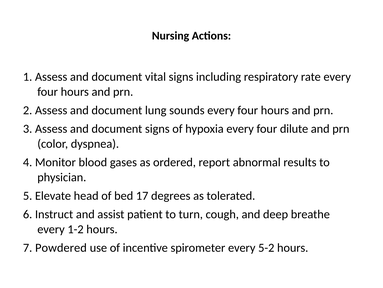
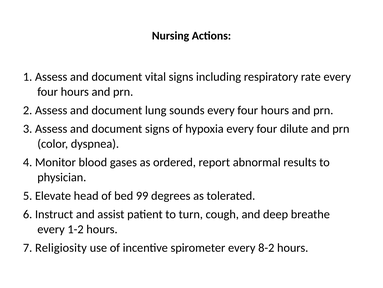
17: 17 -> 99 (142, 195)
Powdered: Powdered -> Religiosity (61, 247)
5-2: 5-2 -> 8-2 (266, 247)
